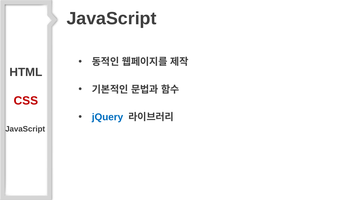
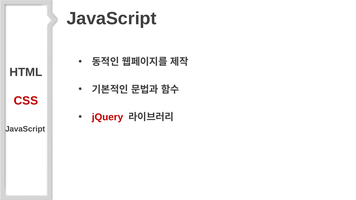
jQuery colour: blue -> red (107, 117)
